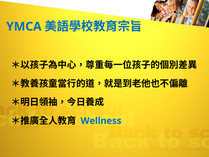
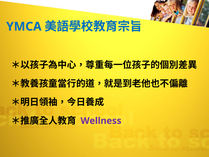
Wellness colour: blue -> purple (101, 121)
